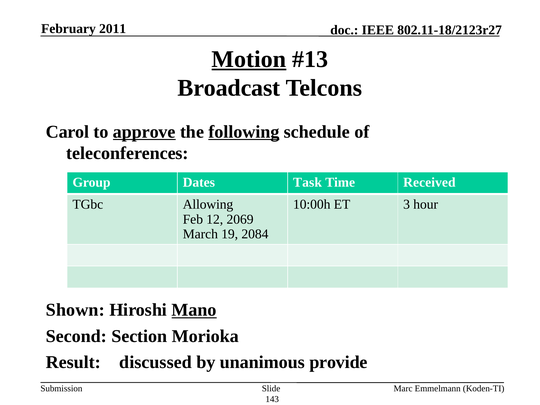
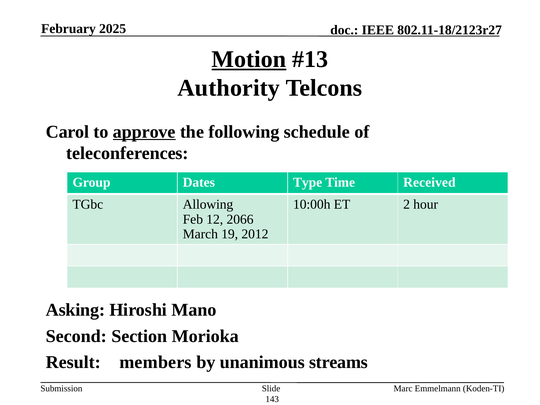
2011: 2011 -> 2025 (113, 29)
Broadcast: Broadcast -> Authority (229, 88)
following underline: present -> none (244, 132)
Task: Task -> Type (308, 182)
3: 3 -> 2 (407, 204)
2069: 2069 -> 2066 (240, 219)
2084: 2084 -> 2012 (255, 234)
Shown: Shown -> Asking (75, 310)
Mano underline: present -> none (194, 310)
discussed: discussed -> members (155, 362)
provide: provide -> streams (339, 362)
